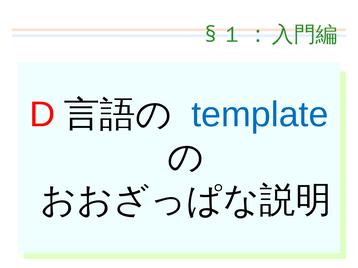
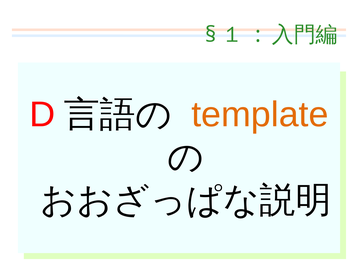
template colour: blue -> orange (260, 115)
